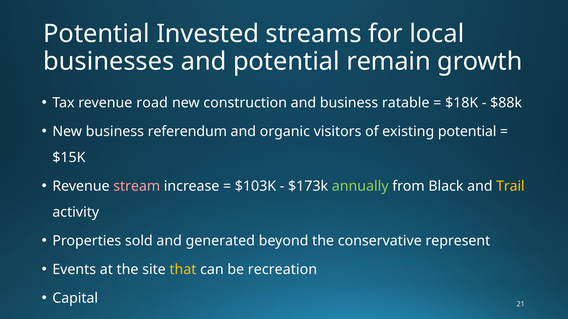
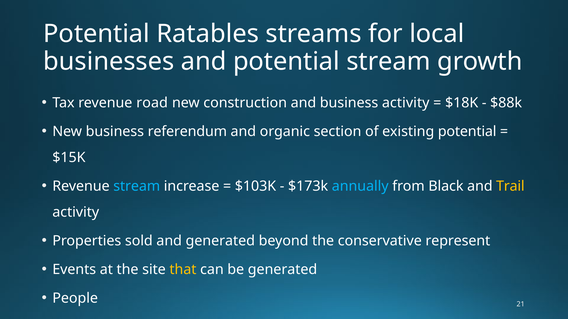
Invested: Invested -> Ratables (208, 34)
potential remain: remain -> stream (388, 61)
business ratable: ratable -> activity (406, 103)
visitors: visitors -> section (338, 132)
stream colour: pink -> light blue (137, 186)
annually colour: light green -> light blue (360, 186)
be recreation: recreation -> generated (283, 270)
Capital: Capital -> People (75, 299)
